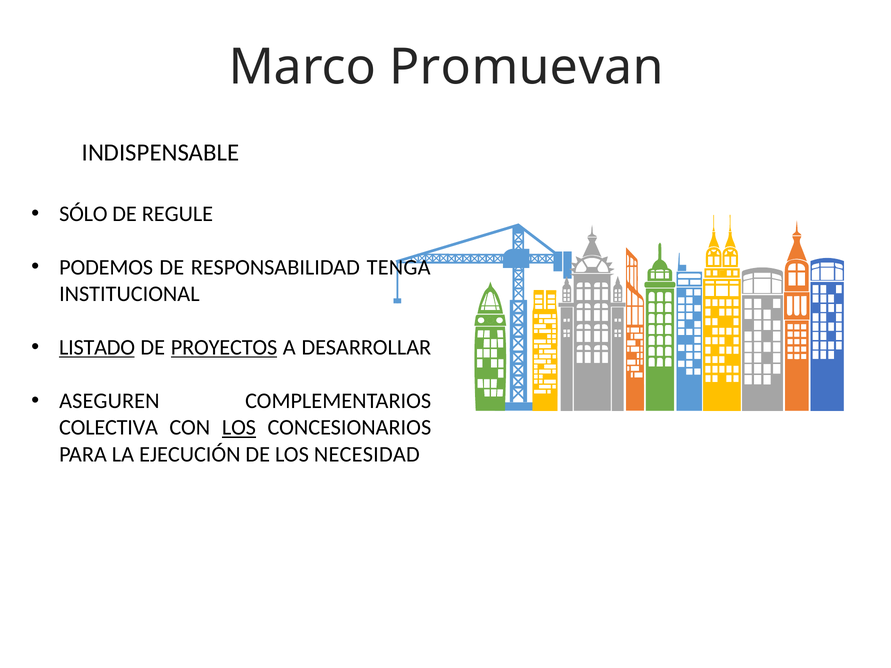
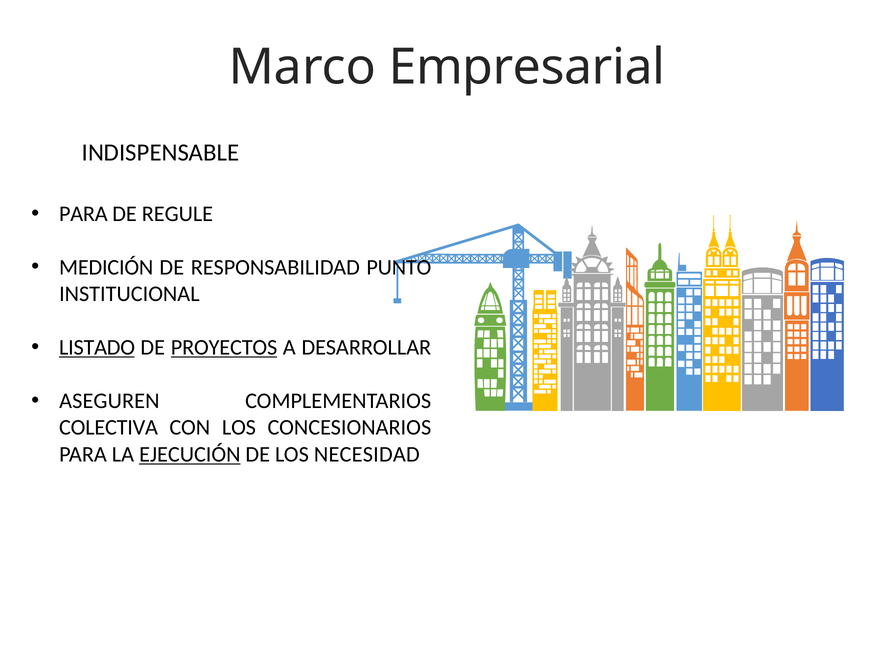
Promuevan: Promuevan -> Empresarial (527, 67)
SÓLO: SÓLO -> PARA (83, 214)
PODEMOS: PODEMOS -> MEDICIÓN (106, 267)
TENGA: TENGA -> PUNTO (399, 267)
LOS underline: present -> none (239, 428)
EJECUCIÓN underline: none -> present (190, 455)
